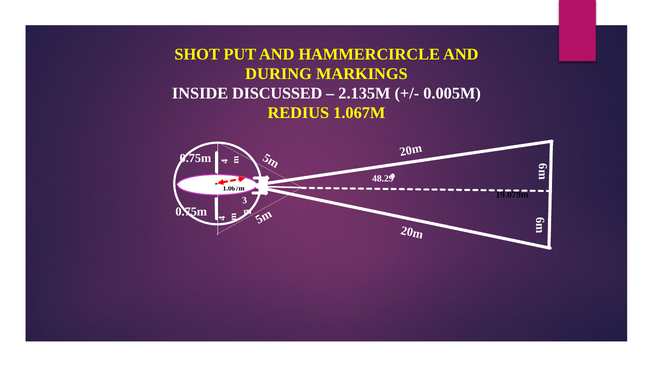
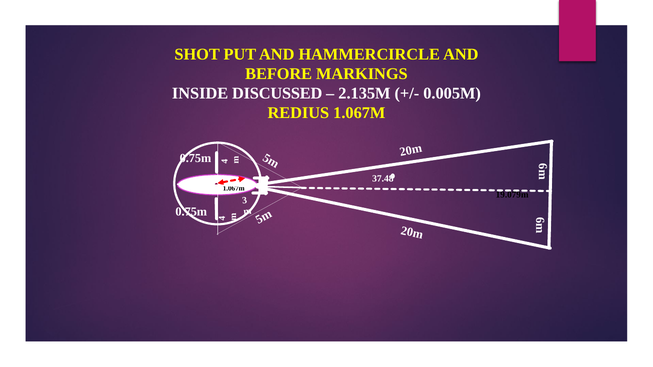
DURING: DURING -> BEFORE (279, 74)
48.29: 48.29 -> 37.48 (383, 179)
